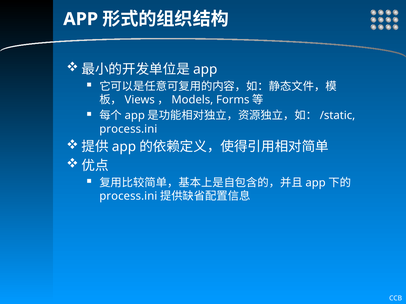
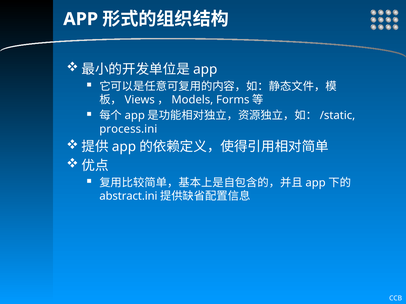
process.ini: process.ini -> abstract.ini (128, 197)
